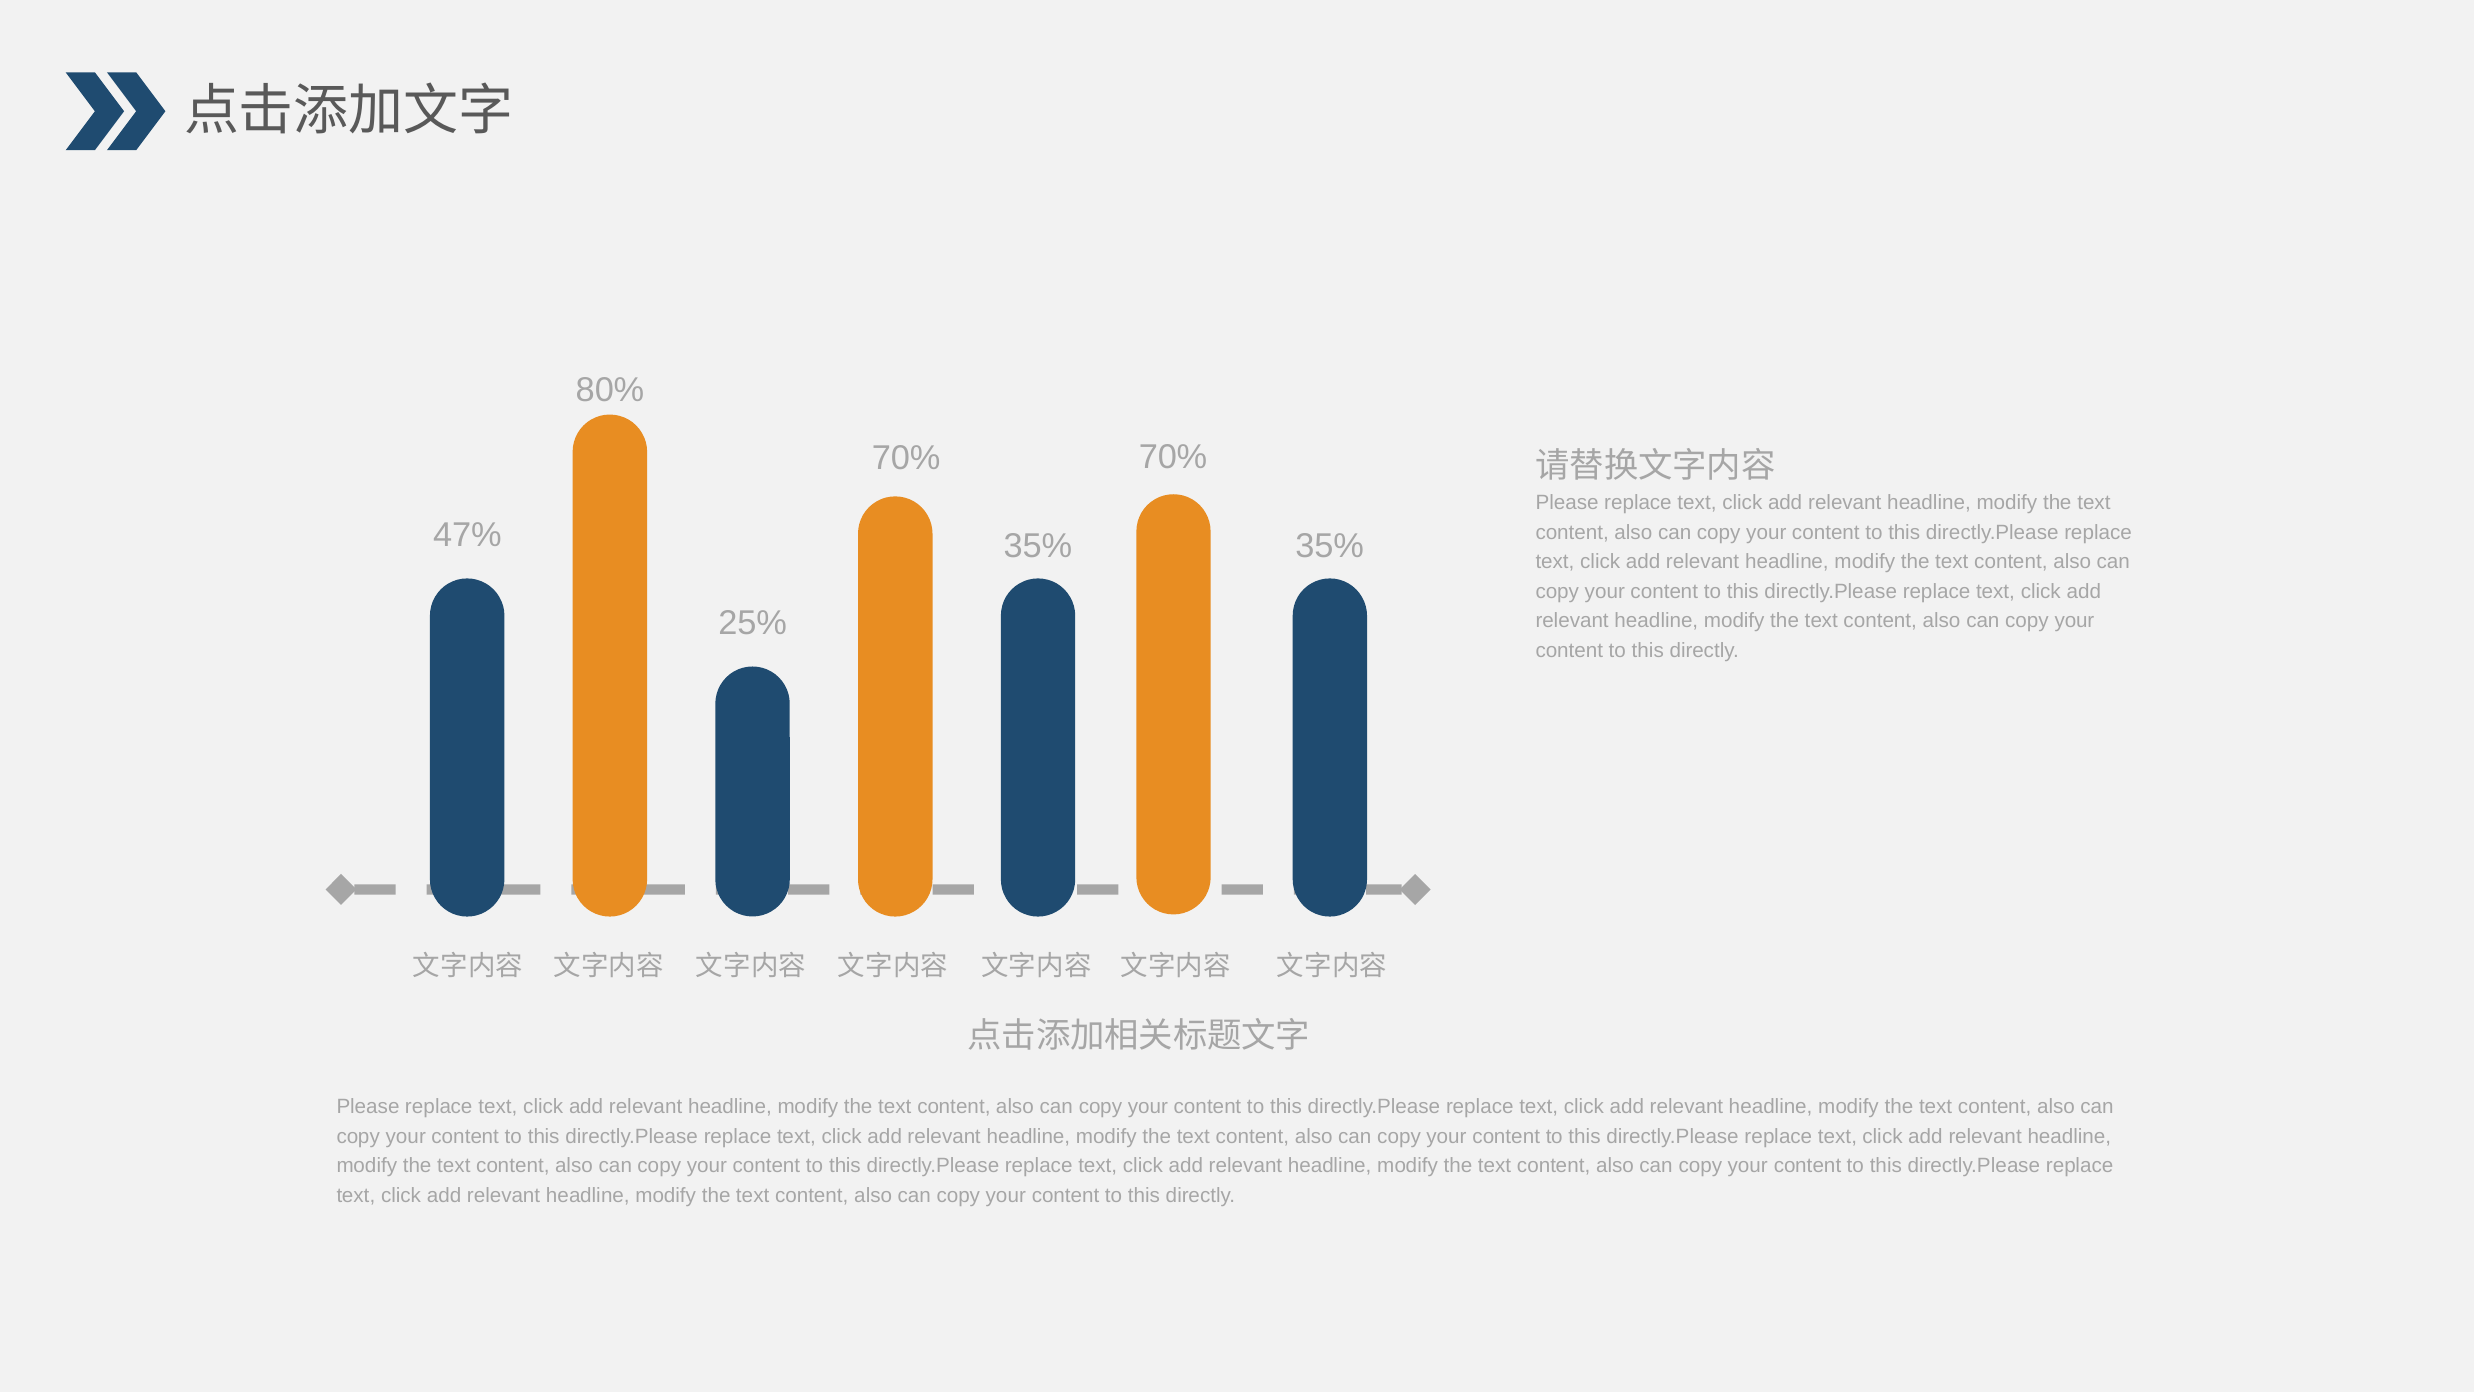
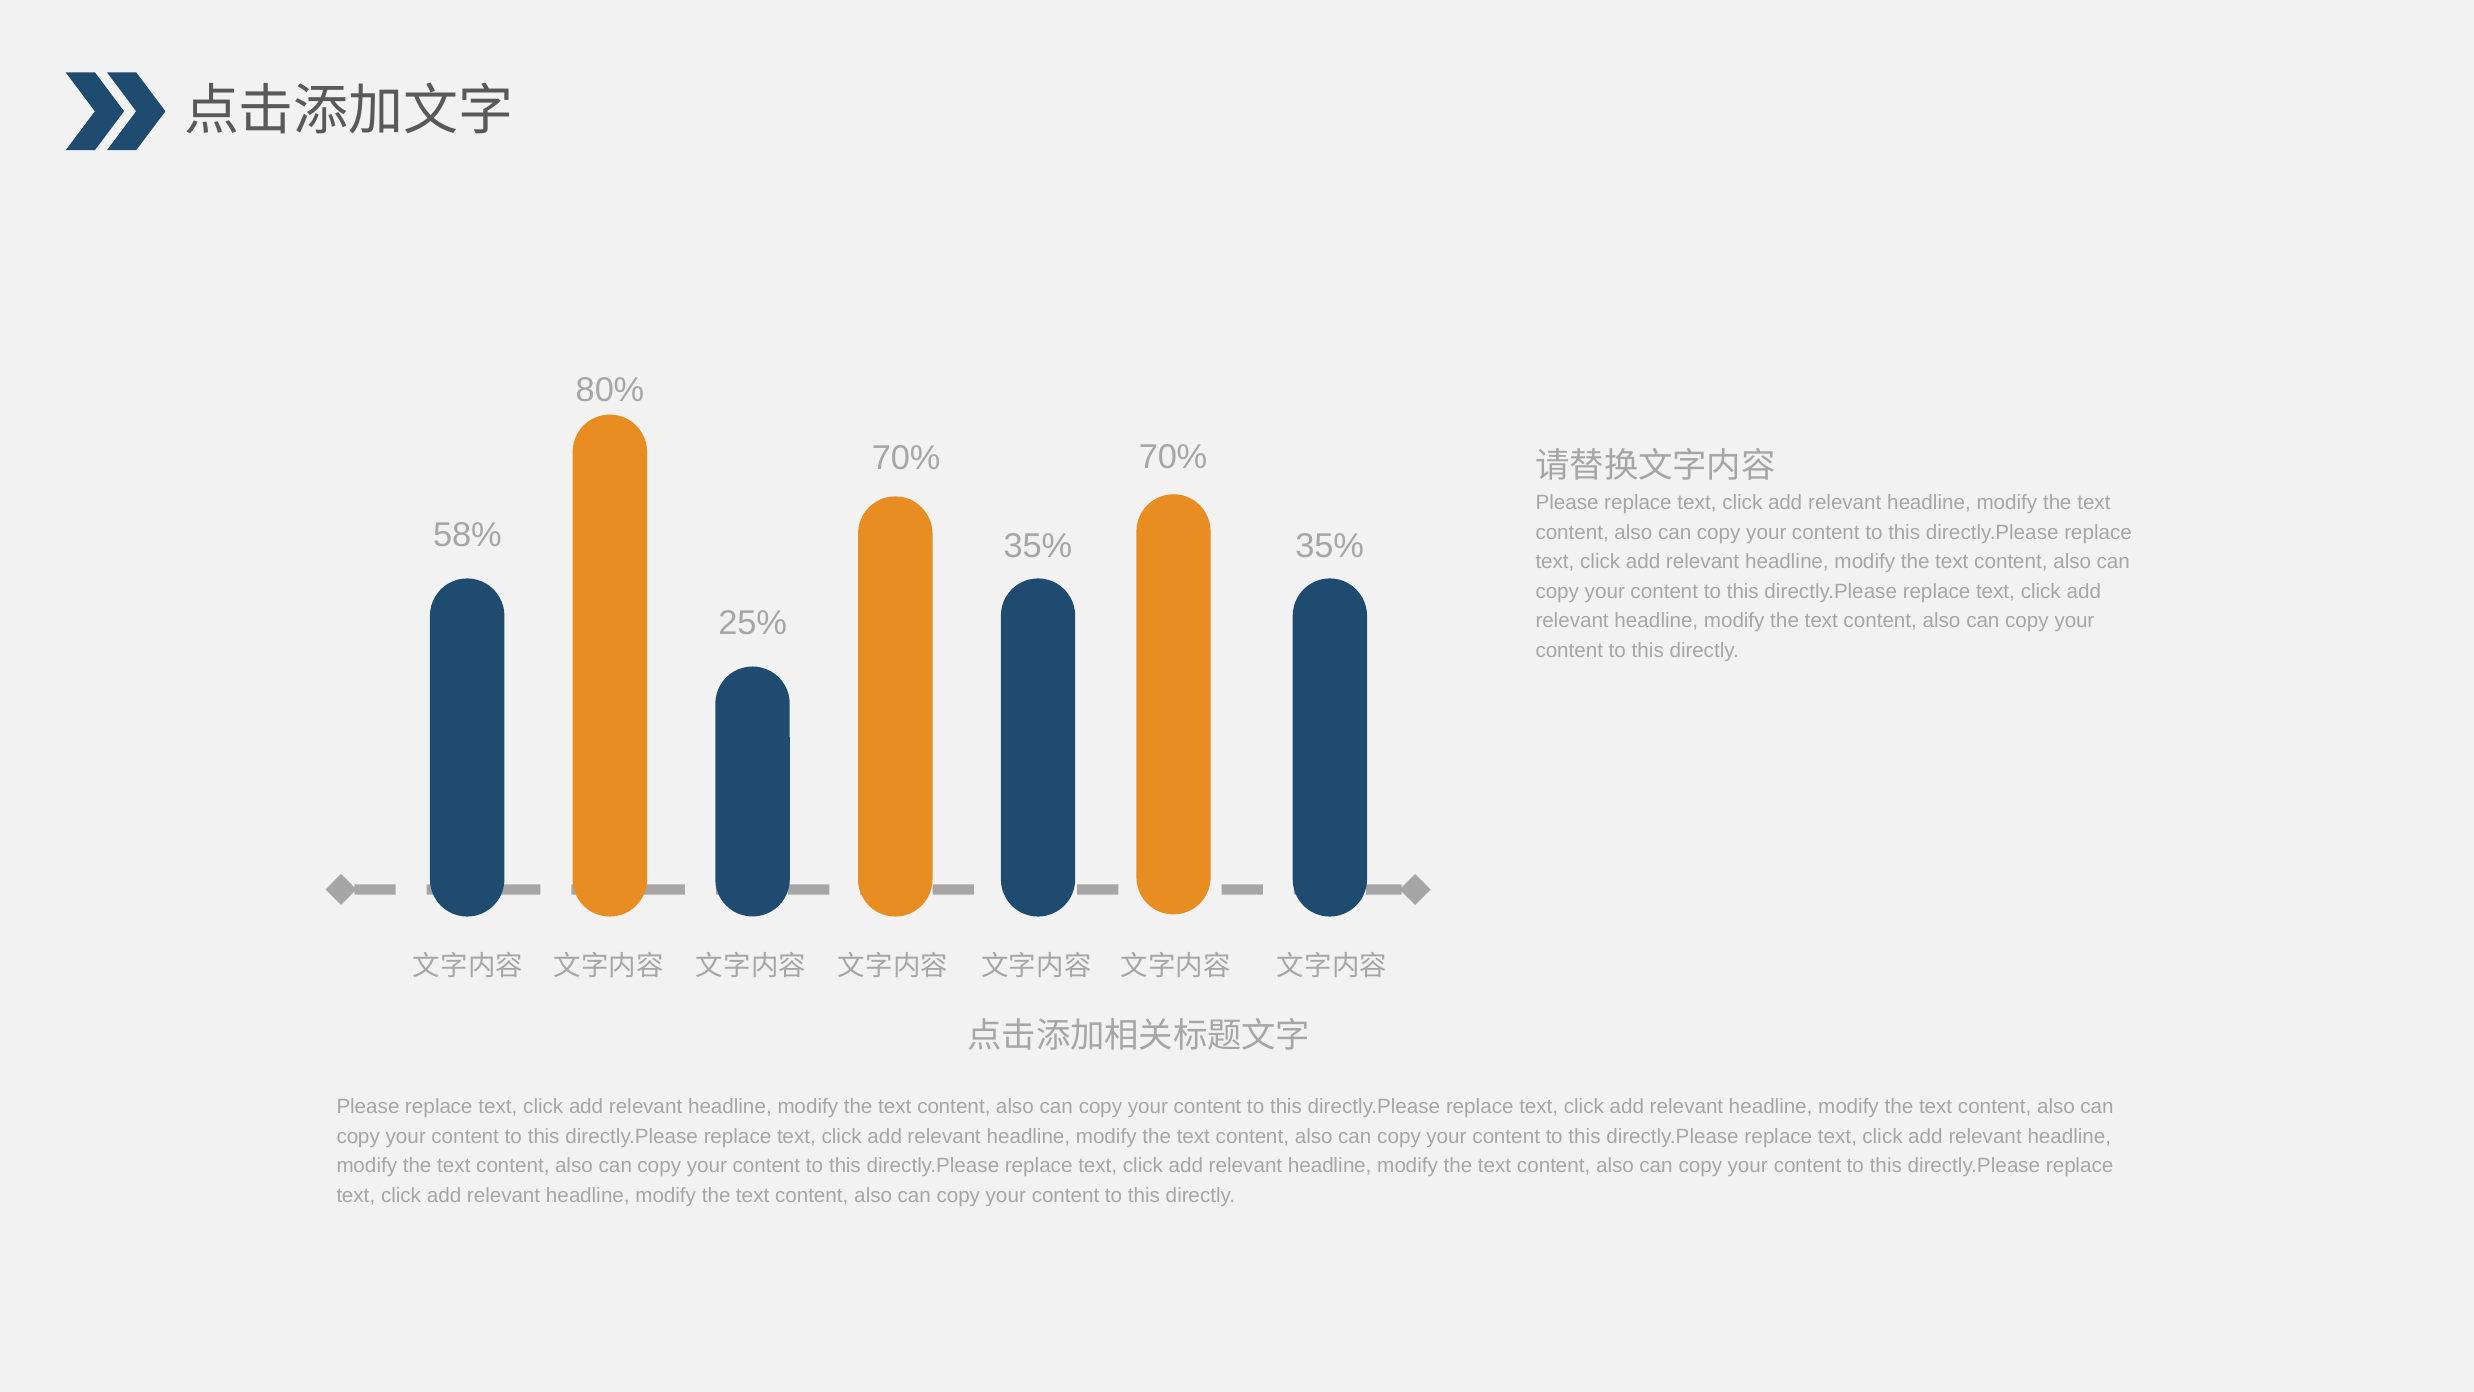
47%: 47% -> 58% (467, 535)
